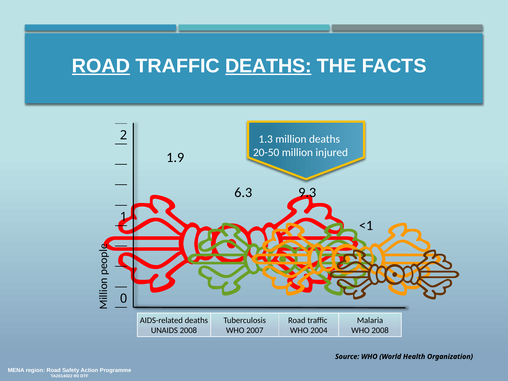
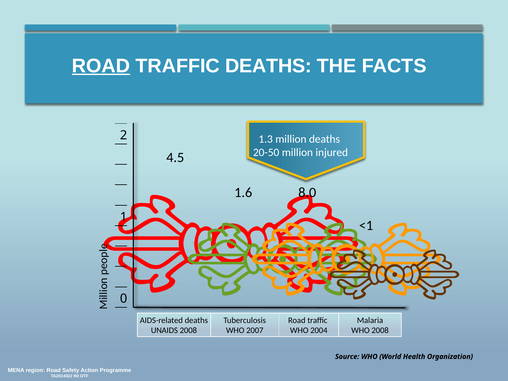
DEATHS underline: present -> none (268, 66)
1.9: 1.9 -> 4.5 (175, 157)
6.3: 6.3 -> 1.6 (243, 193)
9.3: 9.3 -> 8.0 (307, 193)
